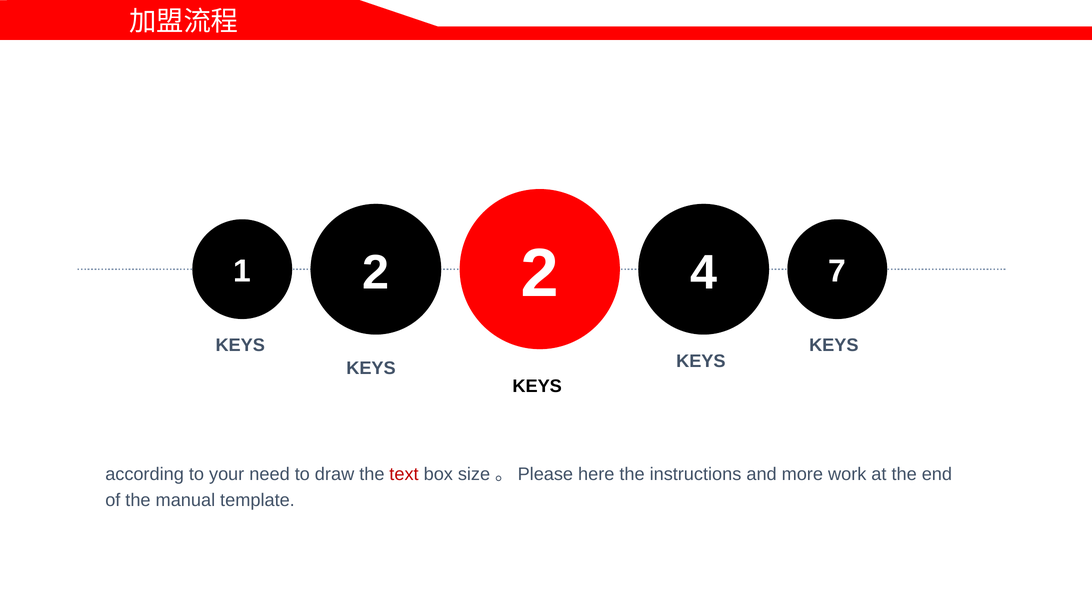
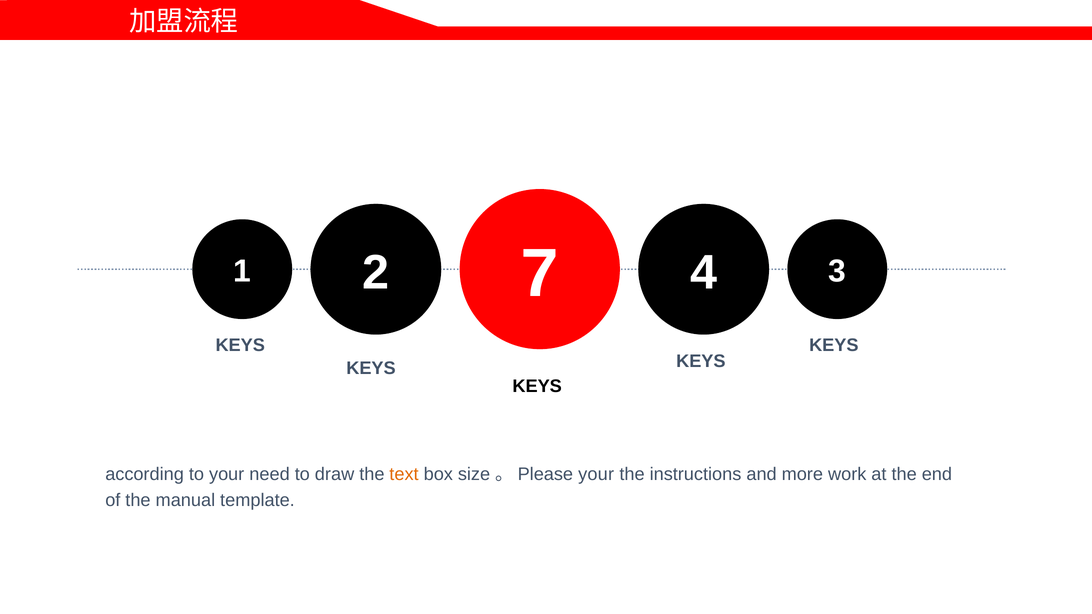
2 2: 2 -> 7 (540, 274)
7: 7 -> 3 (837, 271)
text colour: red -> orange (404, 474)
here: here -> your (596, 474)
